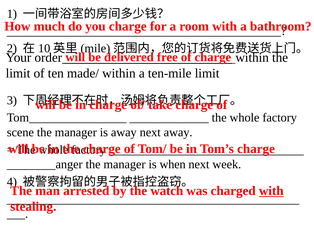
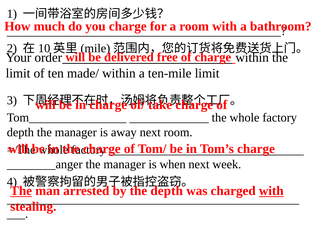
scene: scene -> depth (20, 132)
next away: away -> room (178, 132)
The underline: none -> present (21, 190)
the watch: watch -> depth (167, 190)
